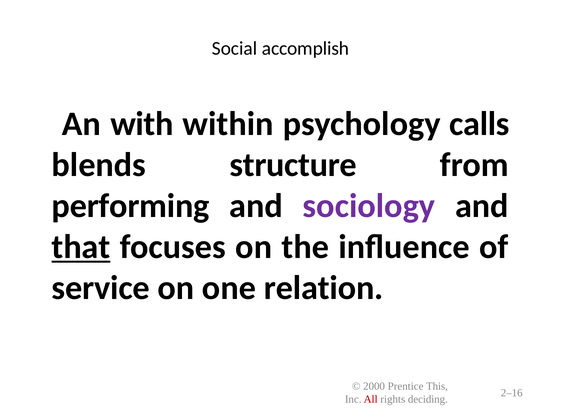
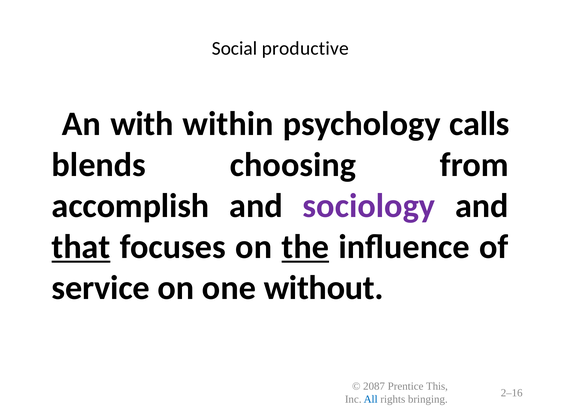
accomplish: accomplish -> productive (305, 48)
structure: structure -> choosing (293, 165)
performing: performing -> accomplish (130, 206)
the underline: none -> present (305, 247)
relation: relation -> without (324, 288)
2000: 2000 -> 2087 (374, 387)
All colour: red -> blue (371, 400)
deciding: deciding -> bringing (428, 400)
